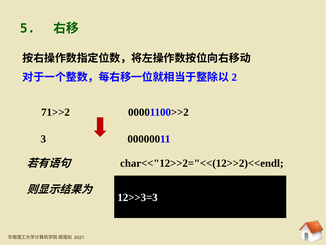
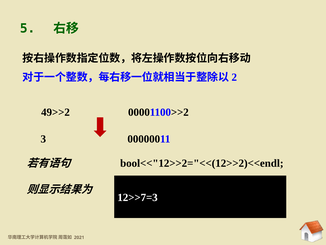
71>>2: 71>>2 -> 49>>2 (56, 112)
char<<"12>>2="<<(12>>2)<<endl: char<<"12>>2="<<(12>>2)<<endl -> bool<<"12>>2="<<(12>>2)<<endl (202, 163)
12>>3=3: 12>>3=3 -> 12>>7=3 (138, 197)
